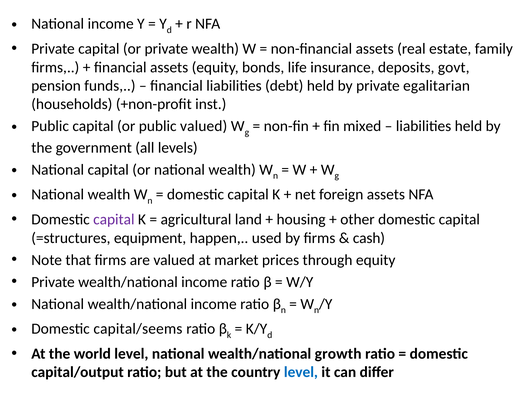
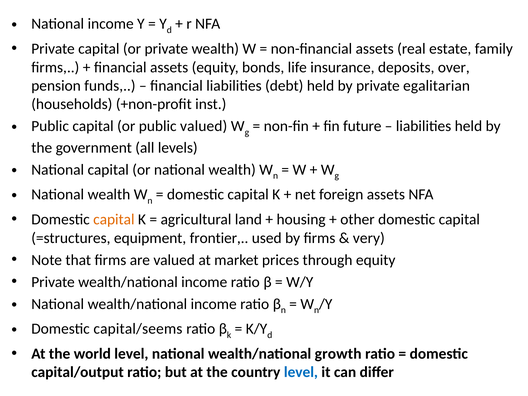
govt: govt -> over (454, 67)
mixed: mixed -> future (362, 126)
capital colour: purple -> orange (114, 219)
happen: happen -> frontier (219, 238)
cash: cash -> very (369, 238)
